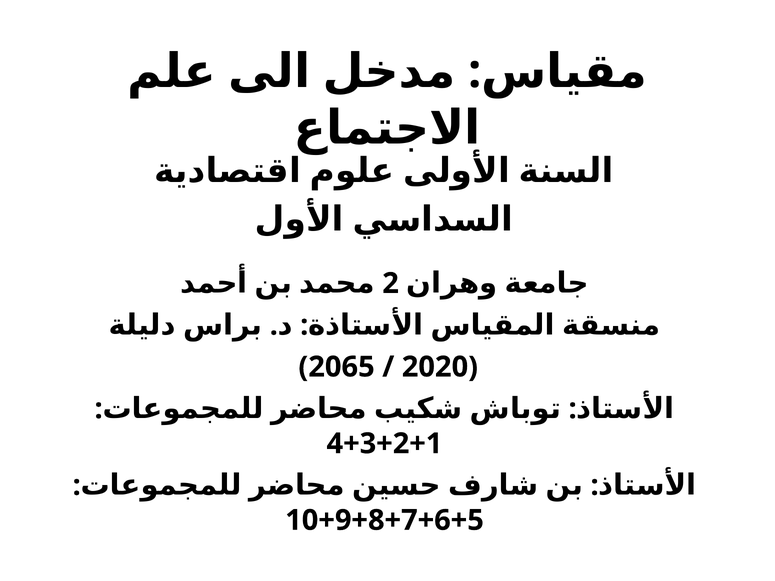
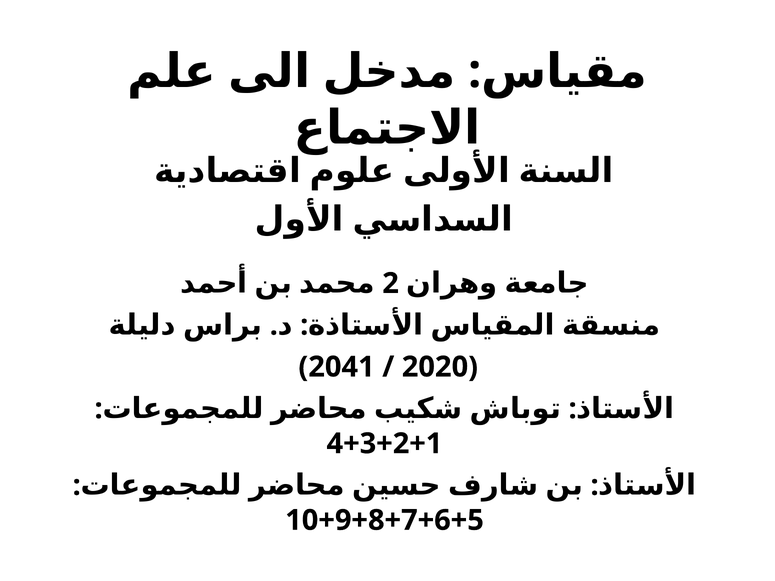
2065: 2065 -> 2041 (341, 367)
